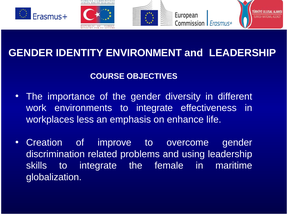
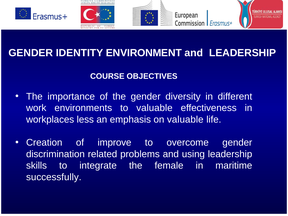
environments to integrate: integrate -> valuable (154, 108)
on enhance: enhance -> valuable (185, 120)
globalization: globalization -> successfully (54, 177)
